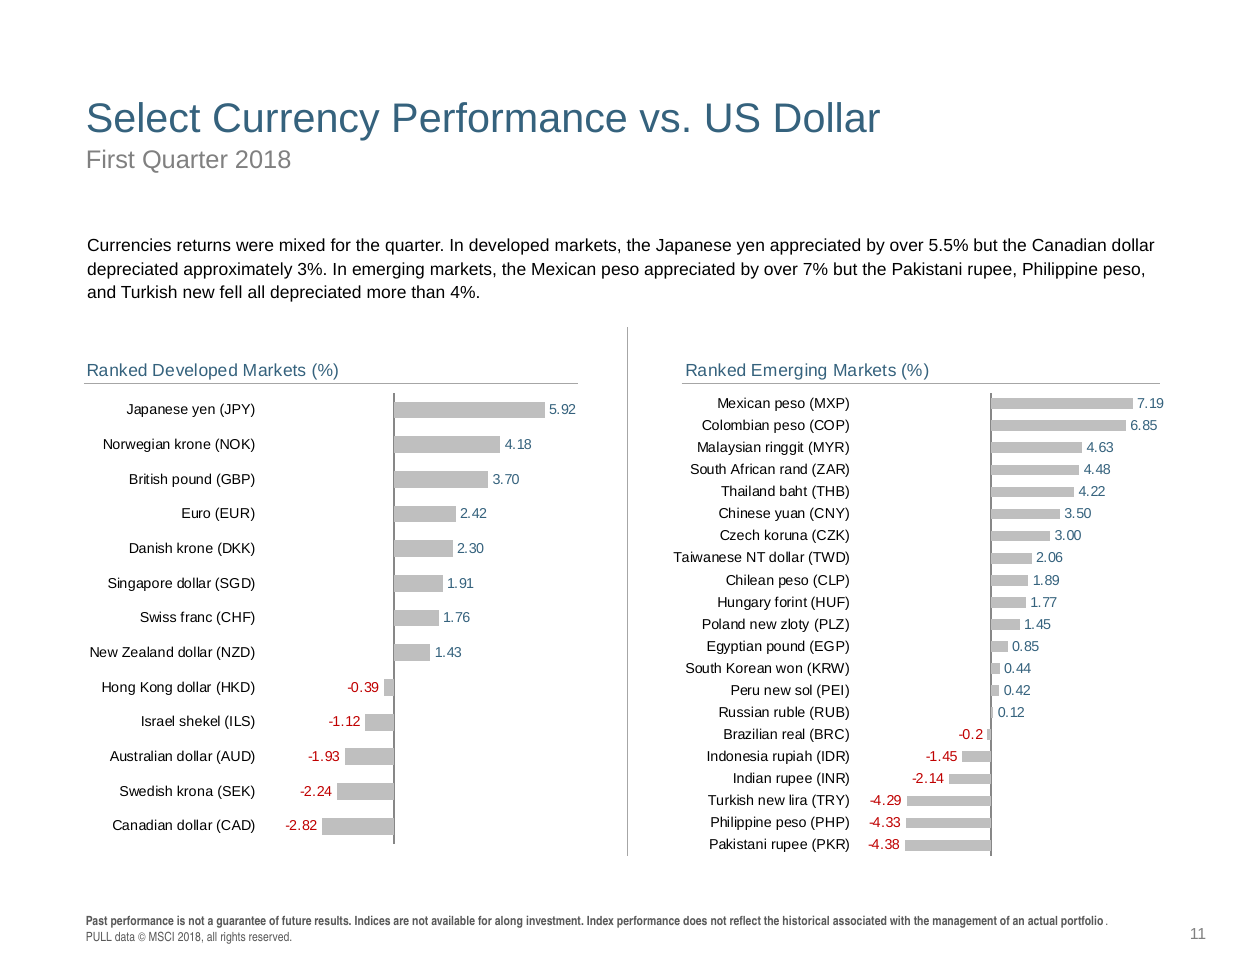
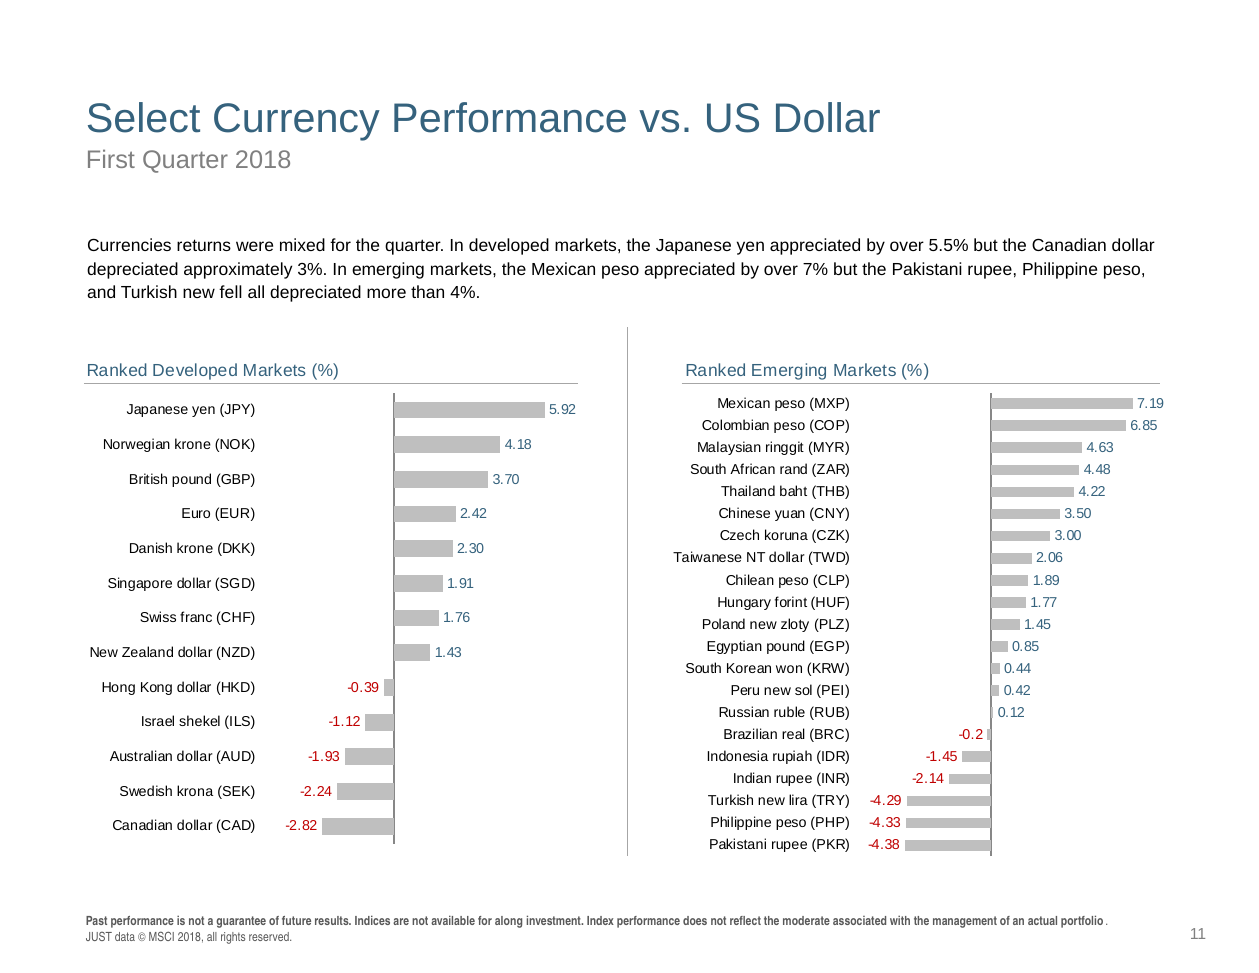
historical: historical -> moderate (806, 922)
PULL: PULL -> JUST (99, 937)
